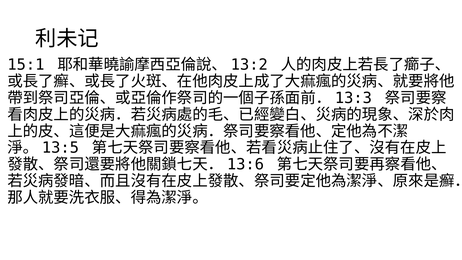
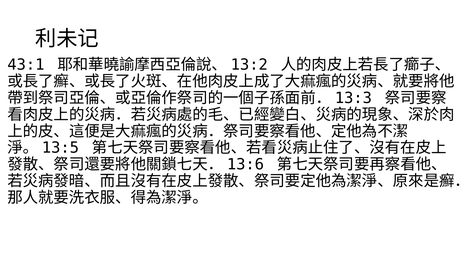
15:1: 15:1 -> 43:1 (26, 65)
